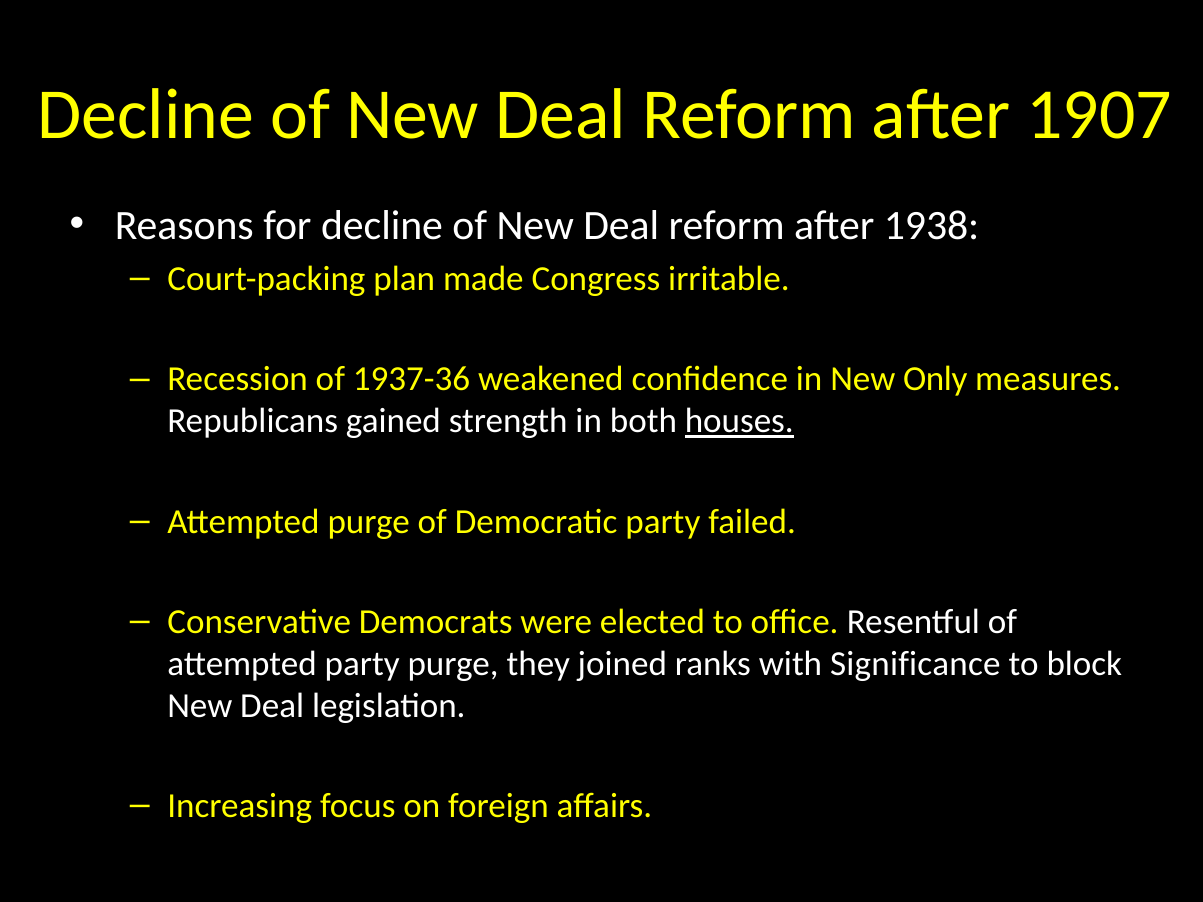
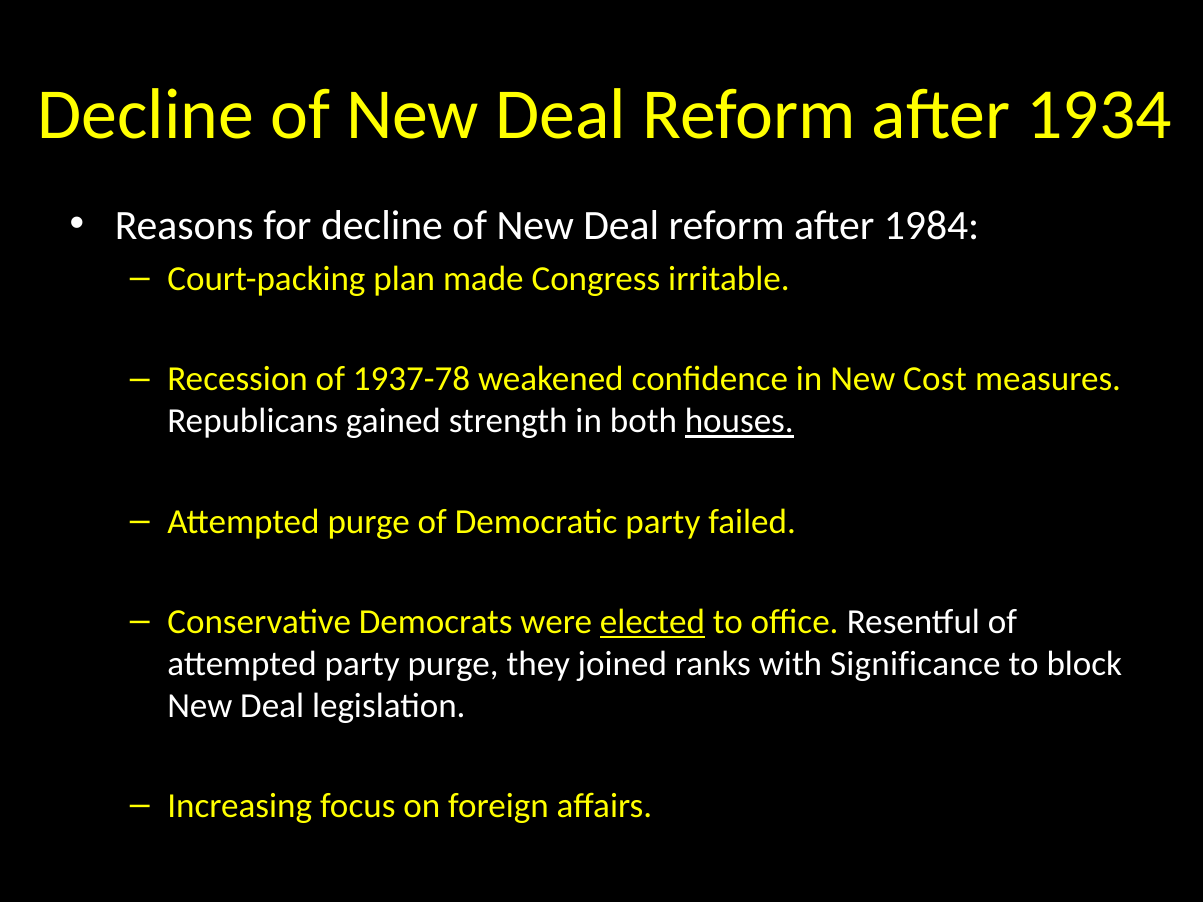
1907: 1907 -> 1934 (1099, 115)
1938: 1938 -> 1984 (932, 226)
1937-36: 1937-36 -> 1937-78 (412, 379)
Only: Only -> Cost (935, 379)
elected underline: none -> present (652, 622)
